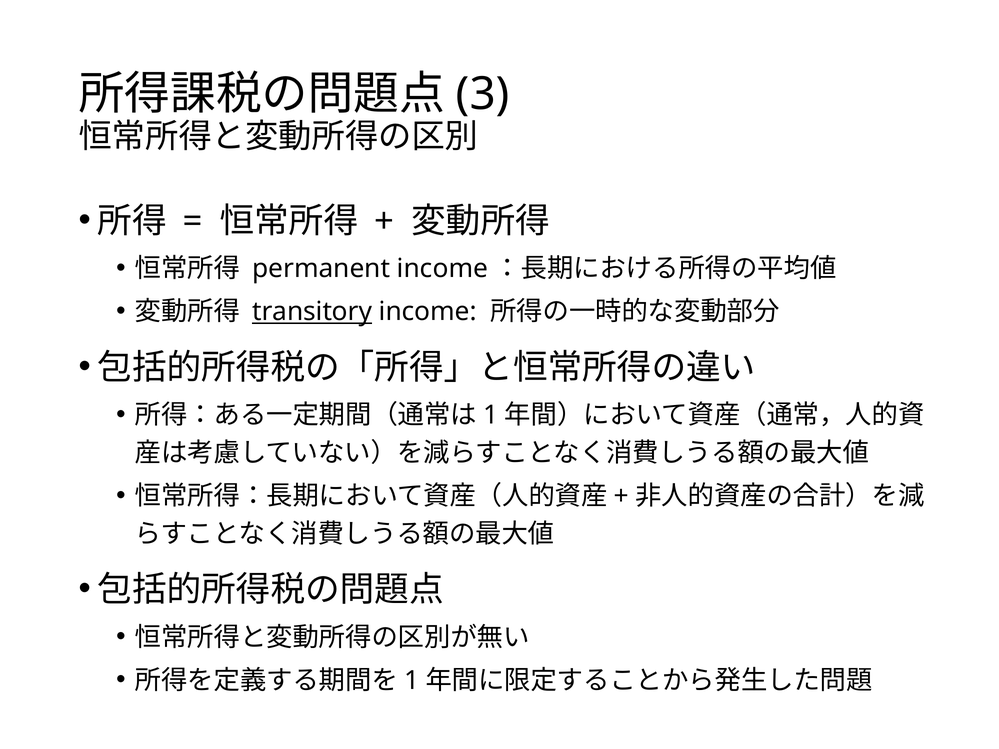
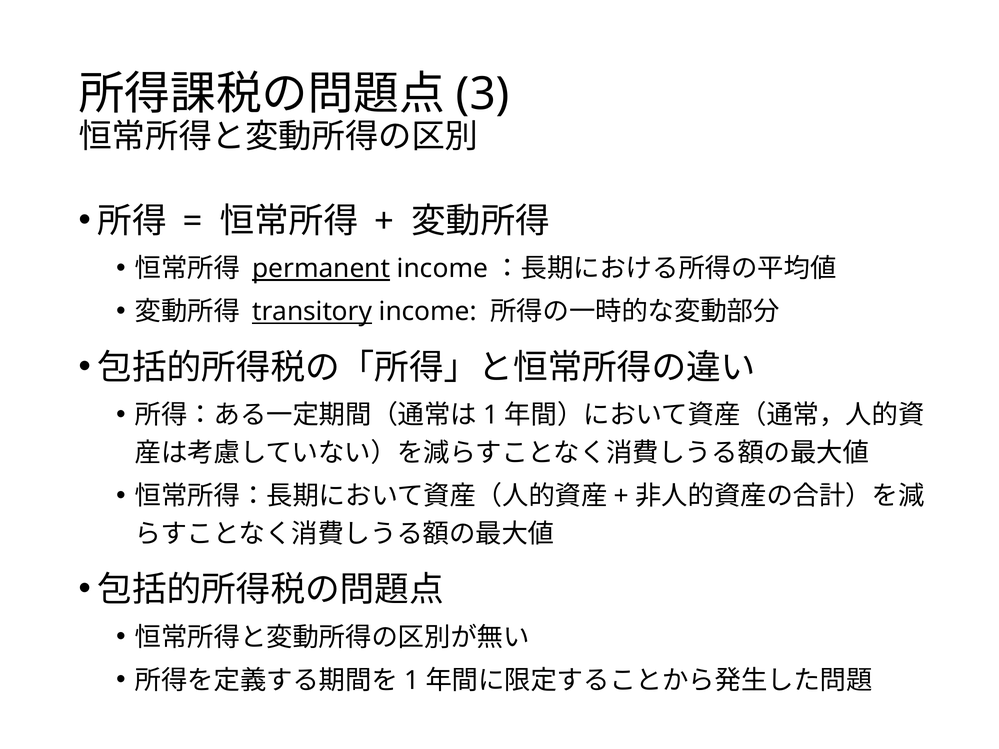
permanent underline: none -> present (321, 269)
